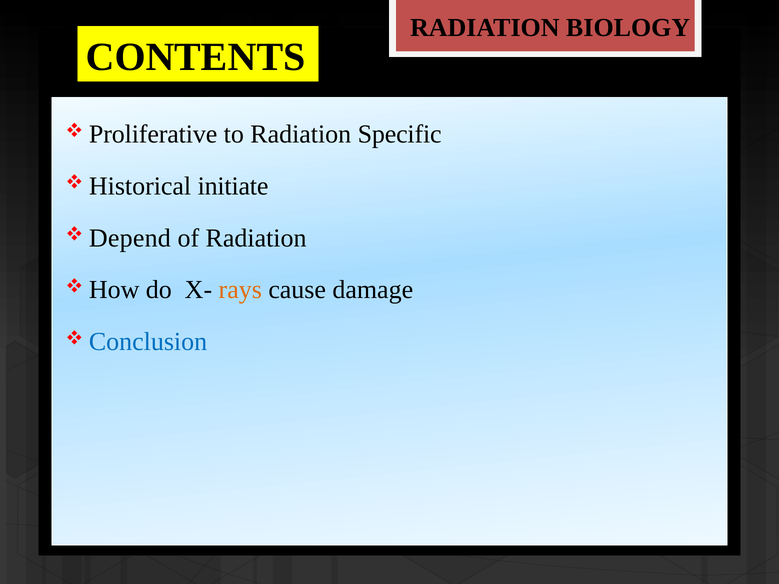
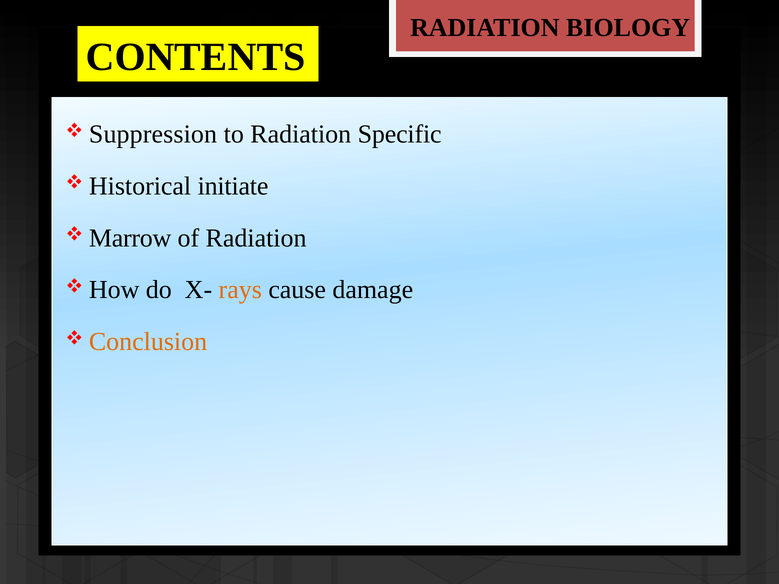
Proliferative: Proliferative -> Suppression (153, 134)
Depend: Depend -> Marrow (130, 238)
Conclusion colour: blue -> orange (148, 342)
